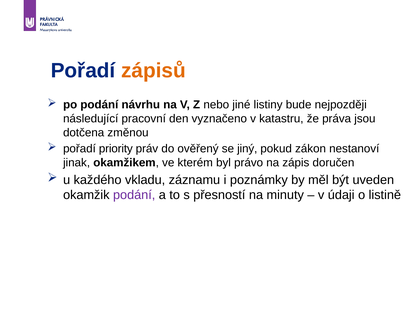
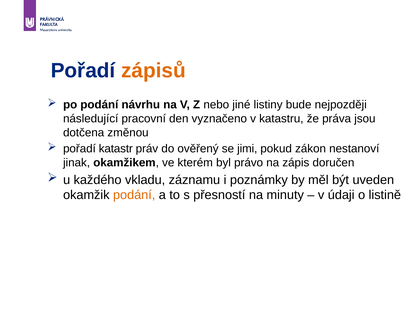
priority: priority -> katastr (116, 149)
jiný: jiný -> jimi (247, 149)
podání colour: purple -> orange (134, 195)
